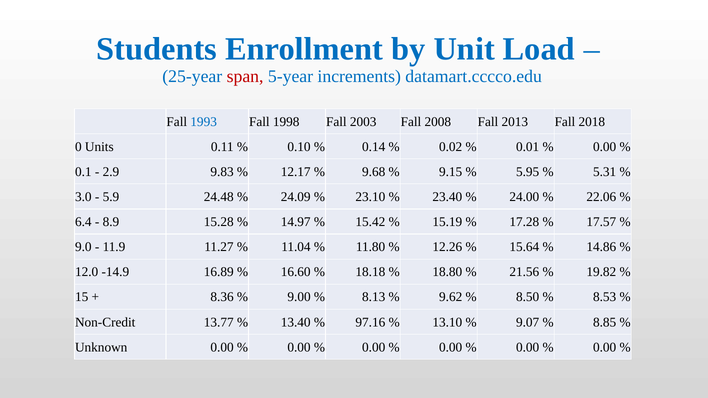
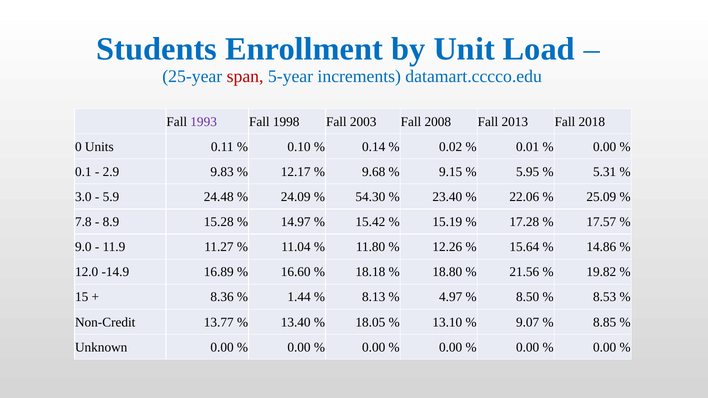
1993 colour: blue -> purple (204, 122)
23.10: 23.10 -> 54.30 (370, 197)
24.00: 24.00 -> 22.06 (524, 197)
22.06: 22.06 -> 25.09 (601, 197)
6.4: 6.4 -> 7.8 (83, 222)
9.00: 9.00 -> 1.44 (299, 297)
9.62: 9.62 -> 4.97 (451, 297)
97.16: 97.16 -> 18.05 (370, 322)
